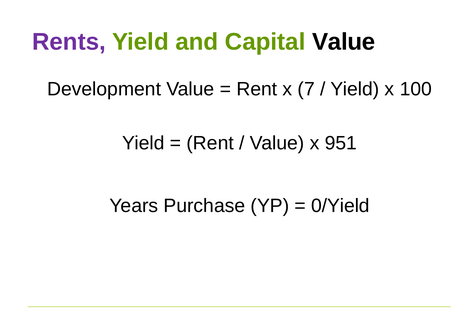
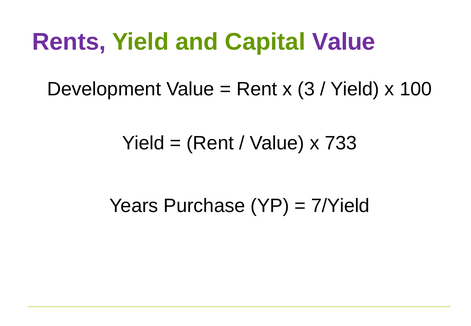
Value colour: black -> purple (344, 42)
7: 7 -> 3 (306, 89)
951: 951 -> 733 (341, 143)
0/Yield: 0/Yield -> 7/Yield (340, 206)
